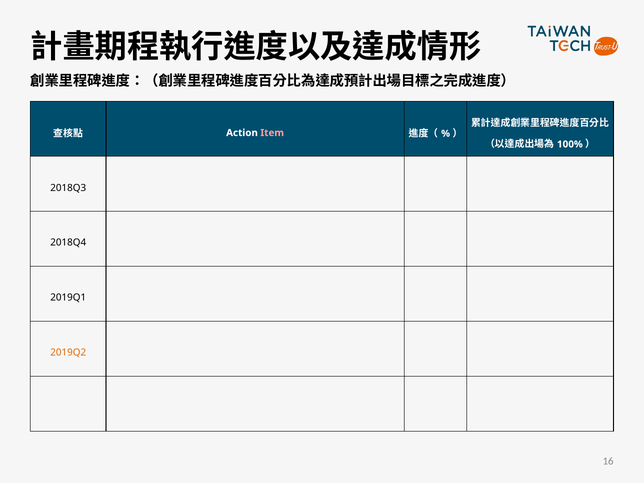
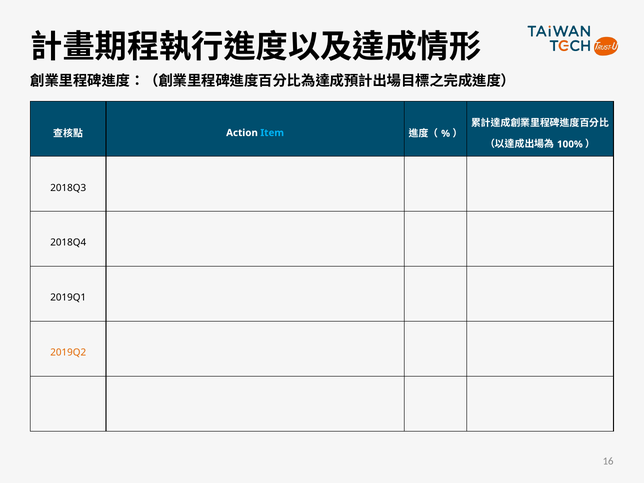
Item colour: pink -> light blue (272, 133)
